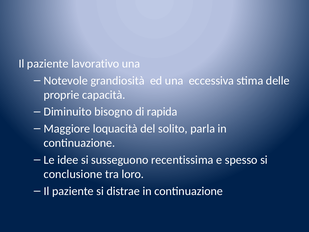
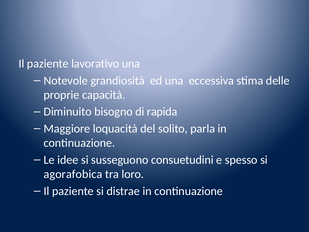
recentissima: recentissima -> consuetudini (182, 160)
conclusione: conclusione -> agorafobica (73, 174)
